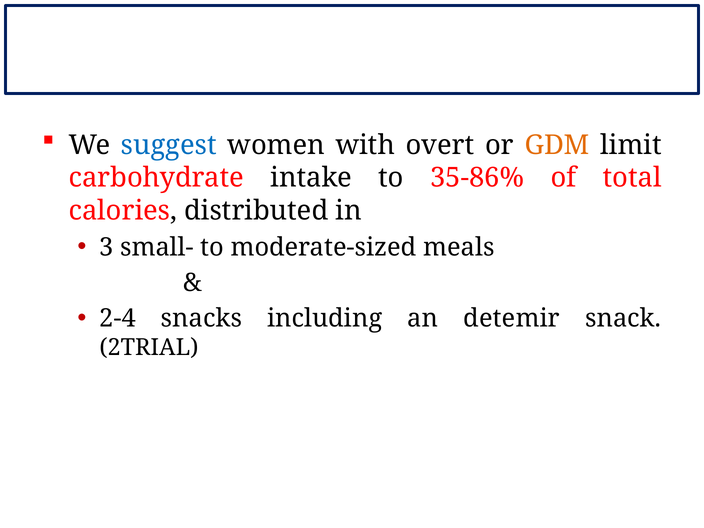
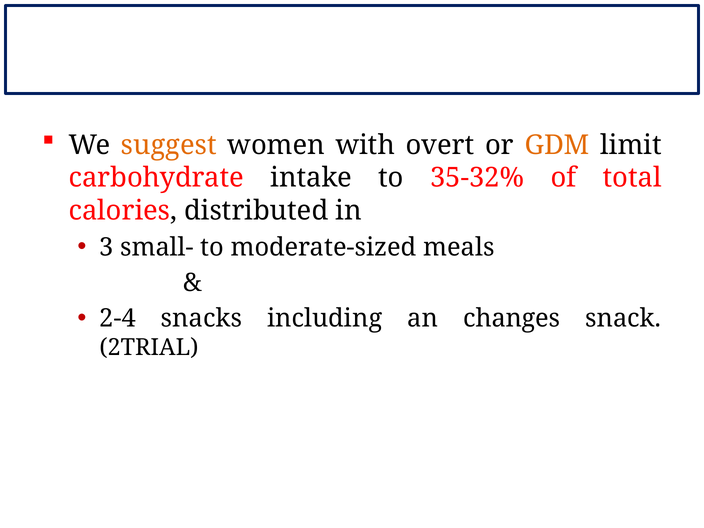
suggest colour: blue -> orange (169, 145)
35-86%: 35-86% -> 35-32% (477, 178)
detemir: detemir -> changes (512, 319)
